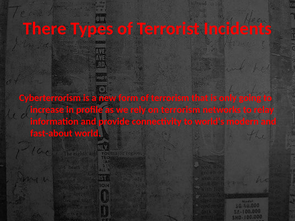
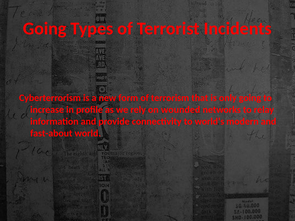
There: There -> Going (45, 29)
on terrorism: terrorism -> wounded (181, 110)
